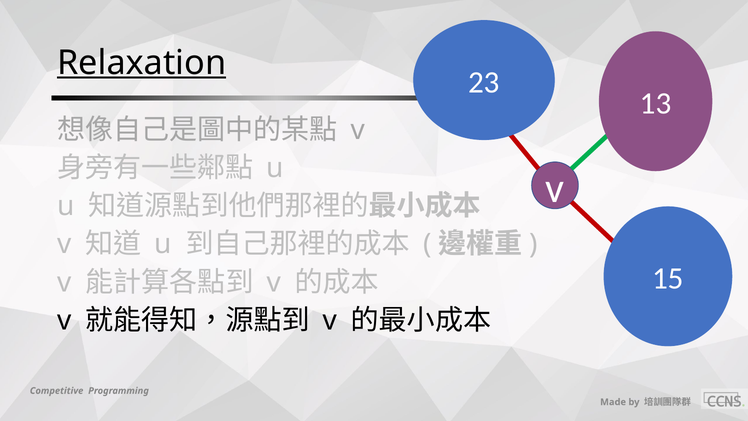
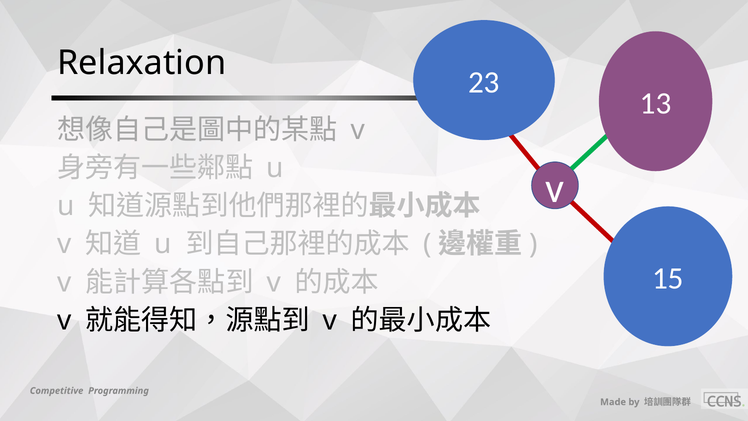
Relaxation underline: present -> none (142, 63)
